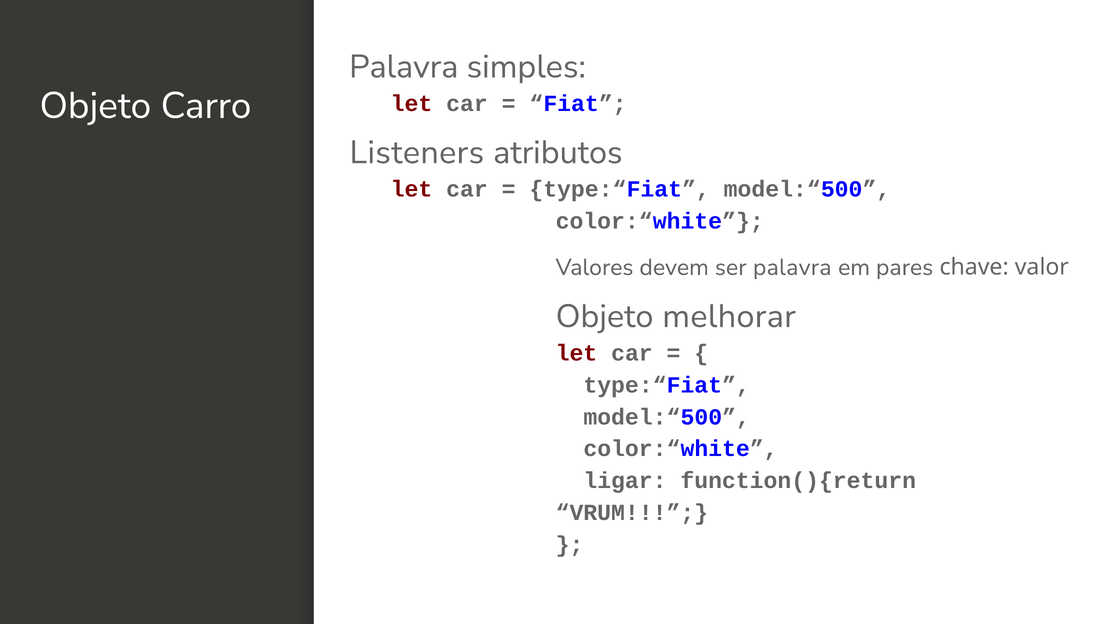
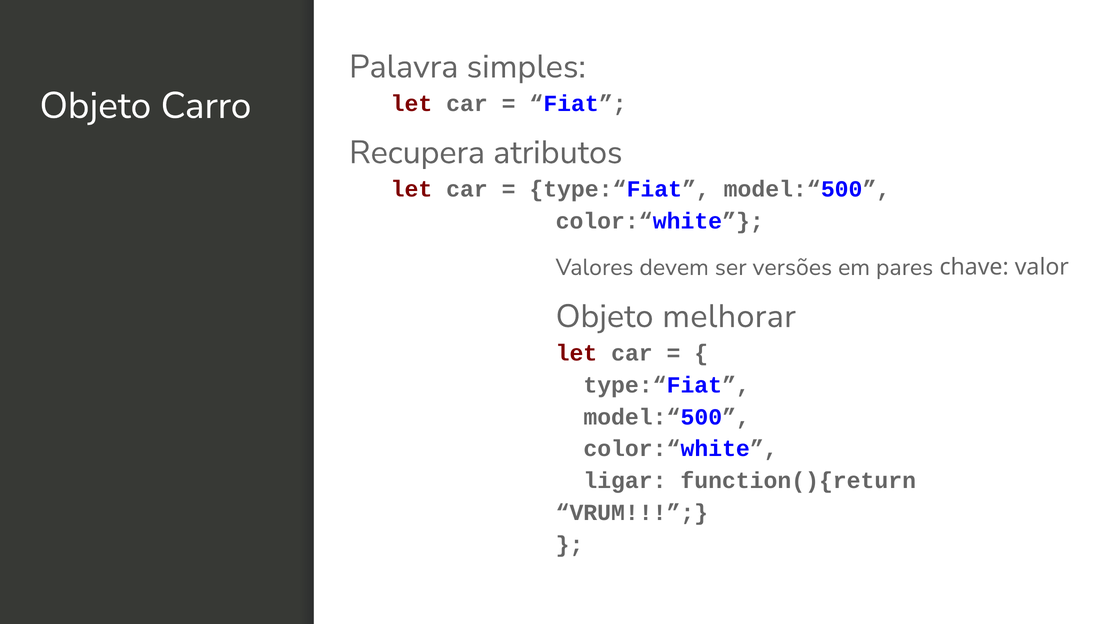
Listeners: Listeners -> Recupera (417, 153)
ser palavra: palavra -> versões (792, 268)
